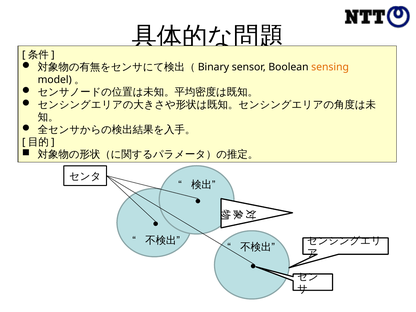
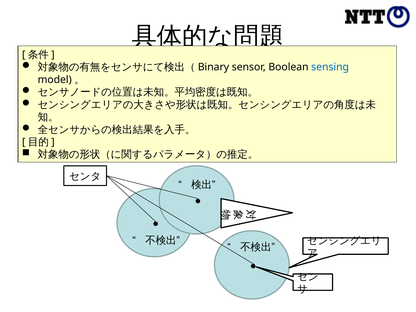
sensing colour: orange -> blue (330, 67)
